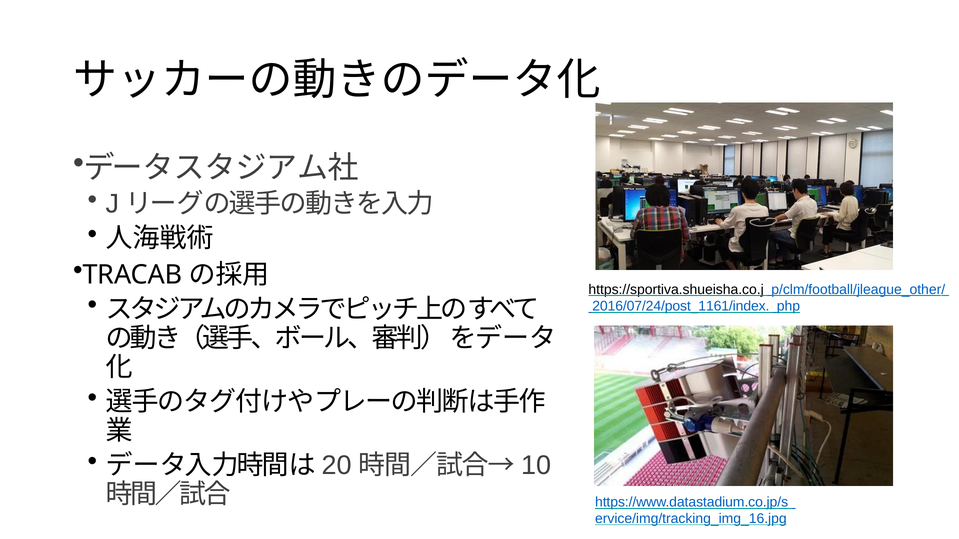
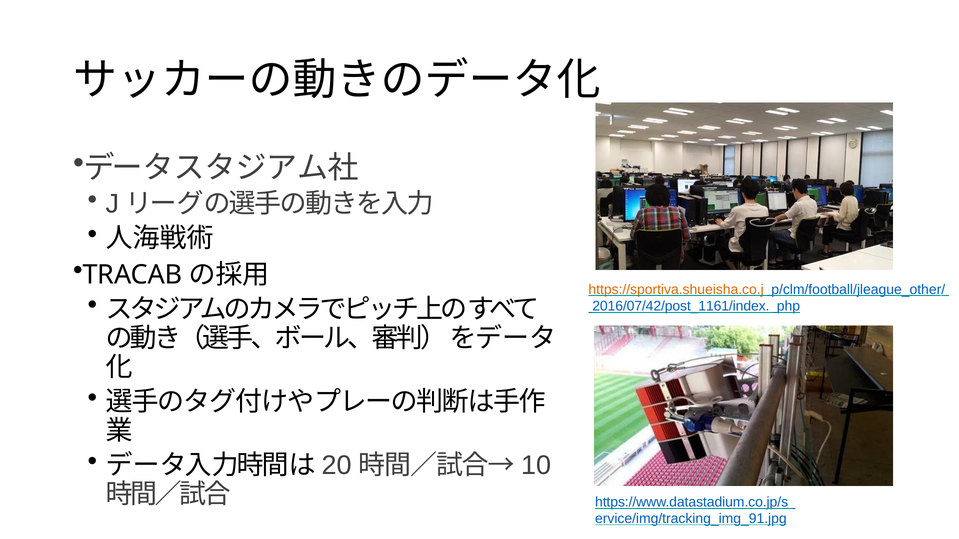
https://sportiva.shueisha.co.j colour: black -> orange (676, 290)
2016/07/24/post_1161/index: 2016/07/24/post_1161/index -> 2016/07/42/post_1161/index (681, 306)
ervice/img/tracking_img_16.jpg: ervice/img/tracking_img_16.jpg -> ervice/img/tracking_img_91.jpg (691, 519)
